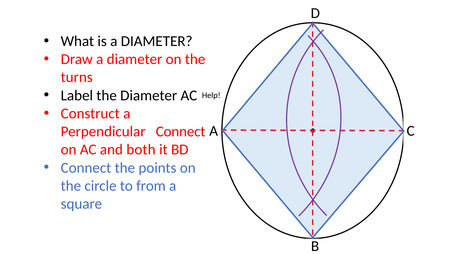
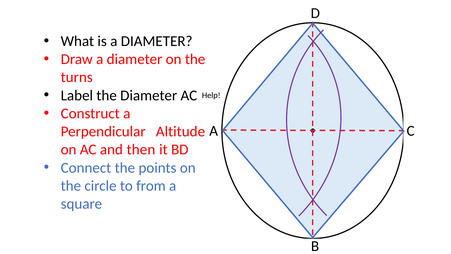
Perpendicular Connect: Connect -> Altitude (181, 131)
both: both -> then (141, 149)
